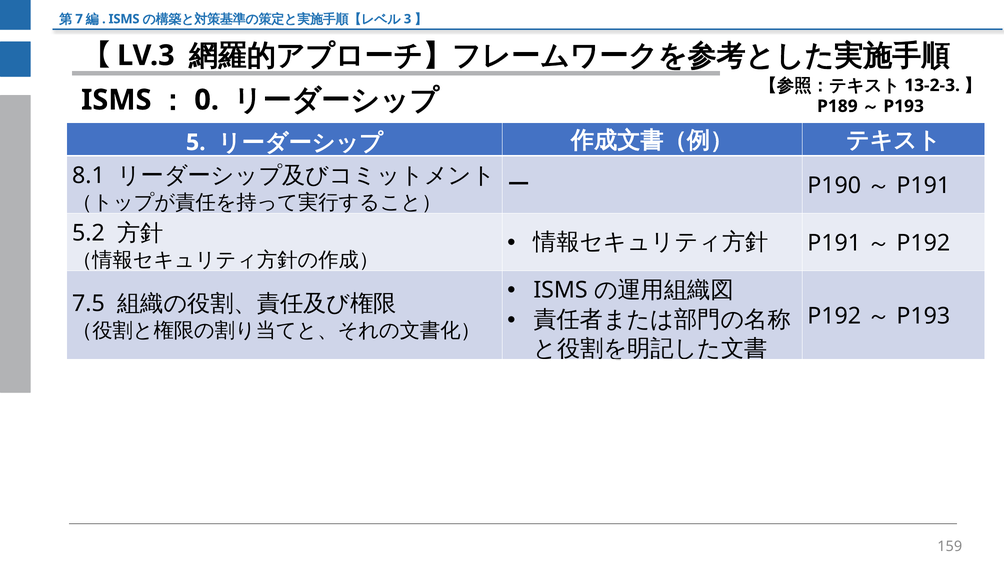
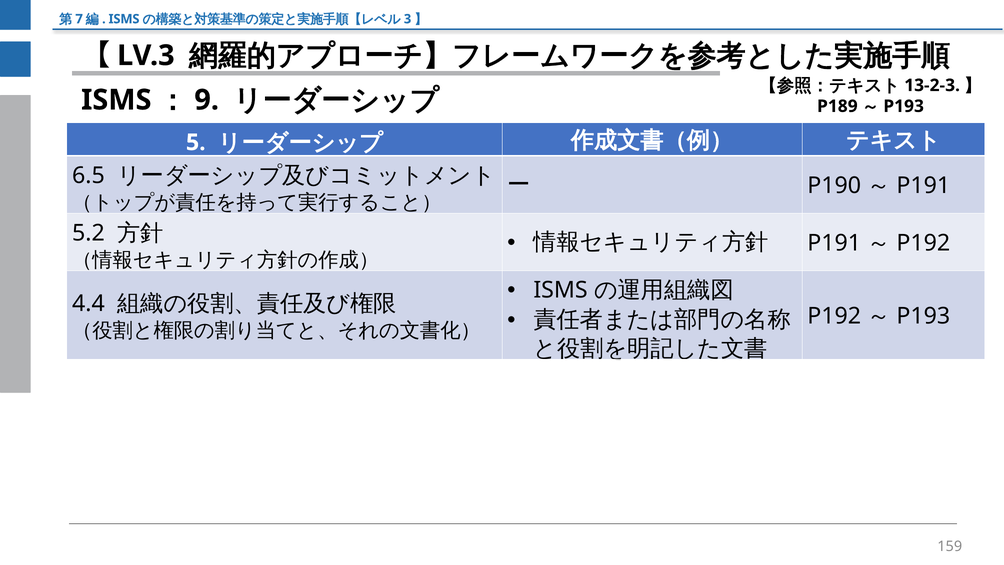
0: 0 -> 9 (207, 100)
8.1: 8.1 -> 6.5 (88, 175)
7.5: 7.5 -> 4.4 (88, 303)
